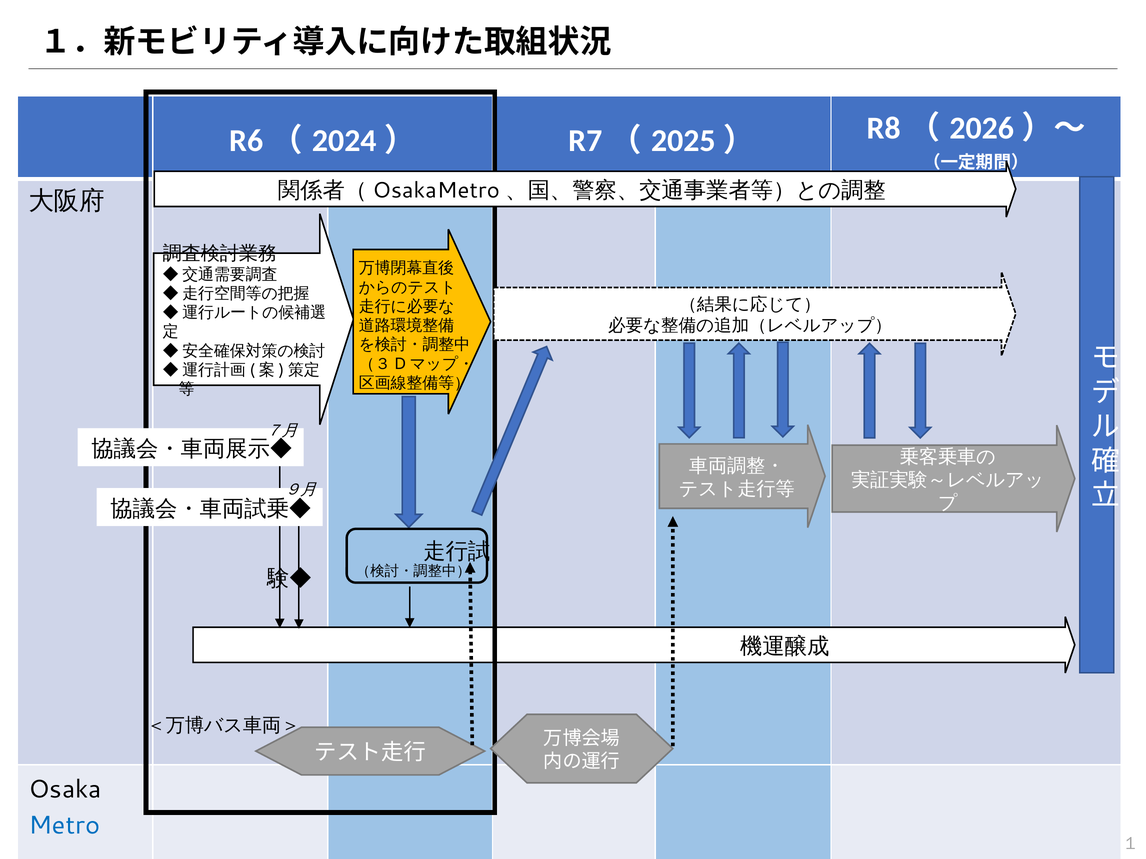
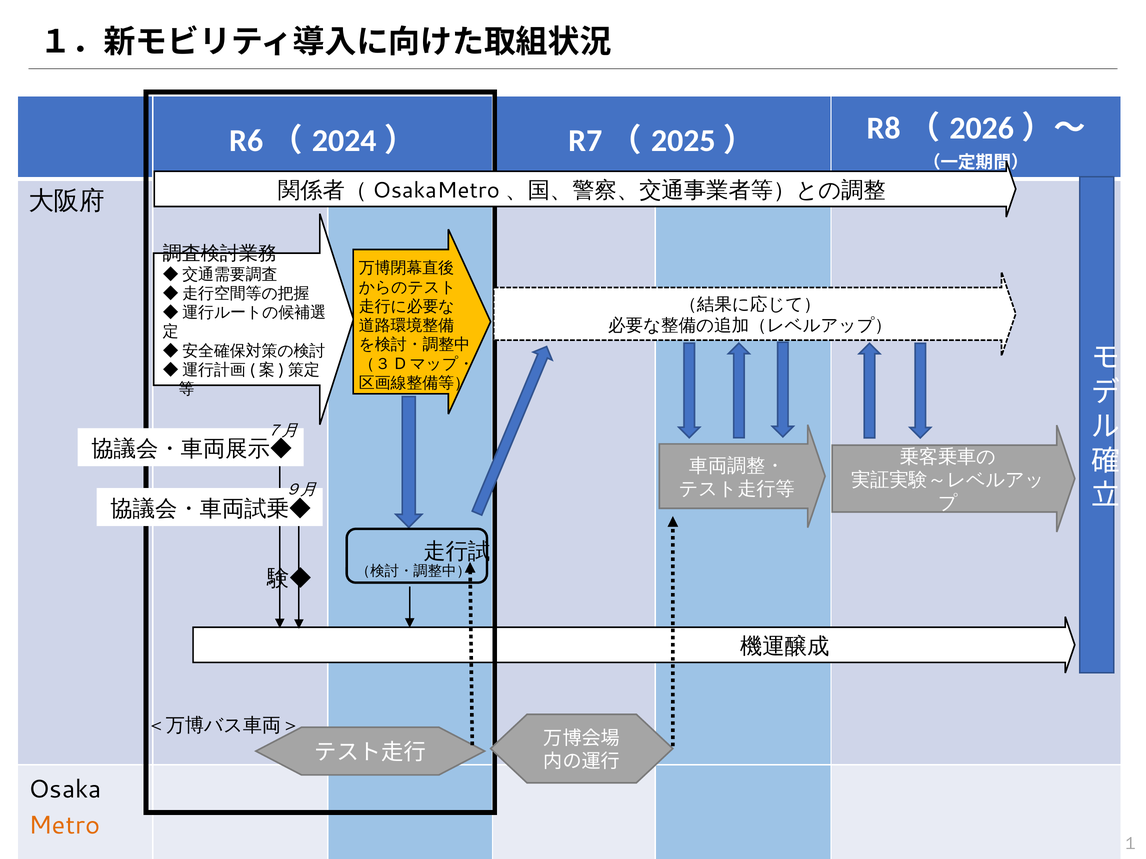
Metro colour: blue -> orange (64, 826)
